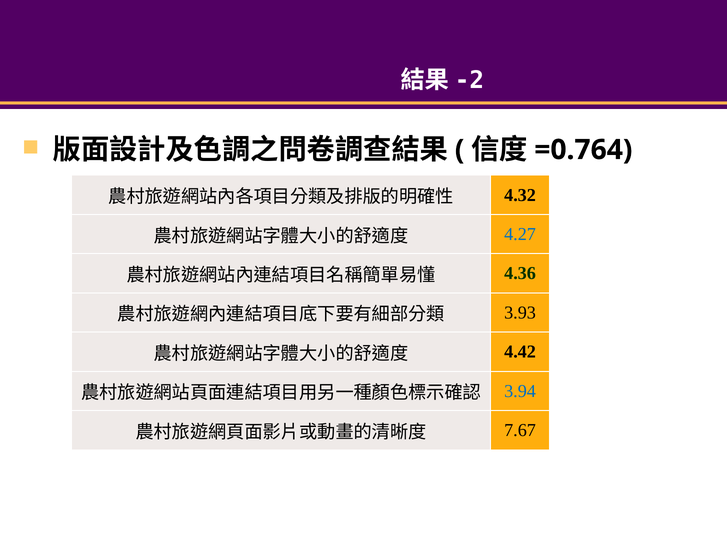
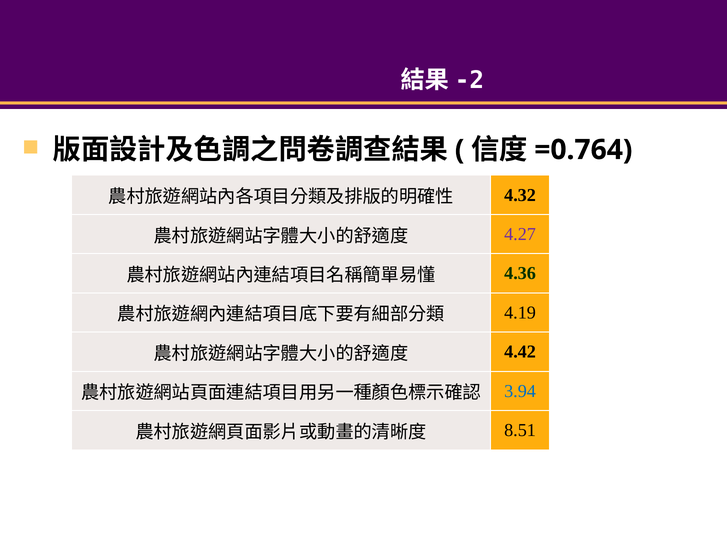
4.27 colour: blue -> purple (520, 234)
3.93: 3.93 -> 4.19 (520, 313)
7.67: 7.67 -> 8.51 (520, 431)
